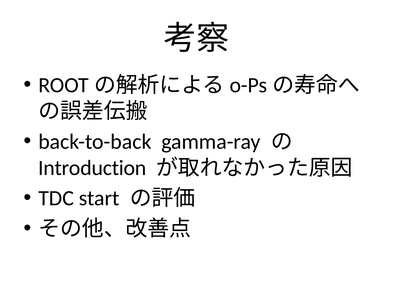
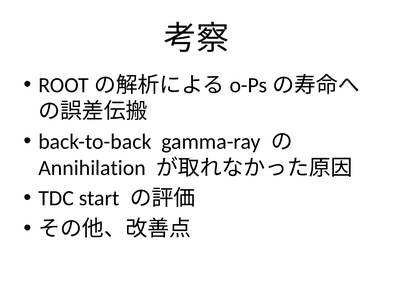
Introduction: Introduction -> Annihilation (92, 168)
